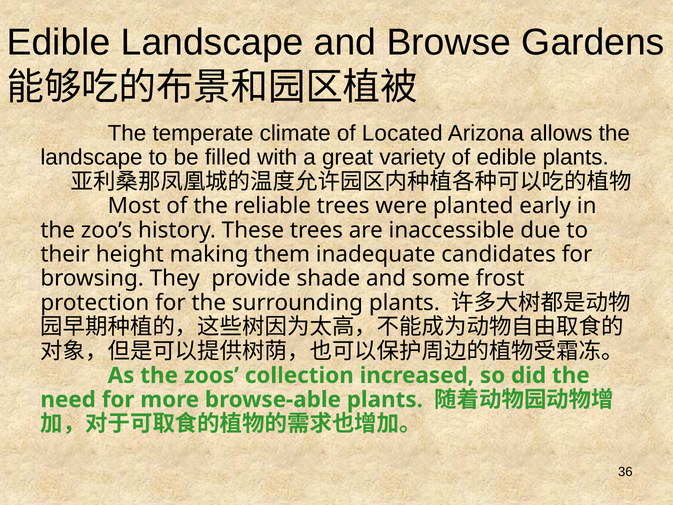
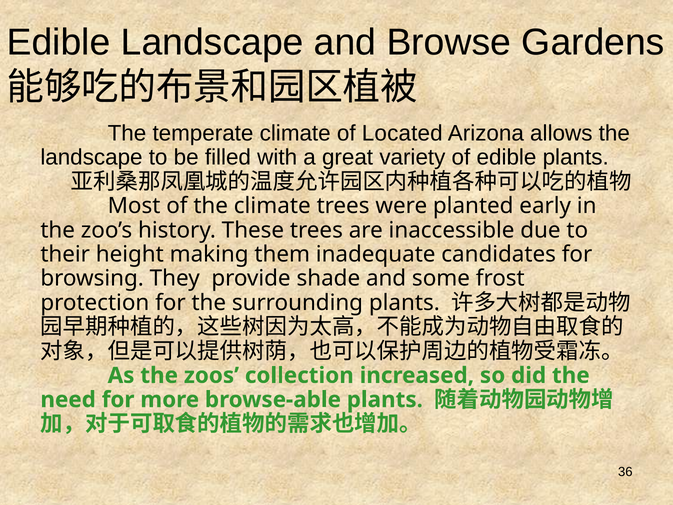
the reliable: reliable -> climate (272, 206)
